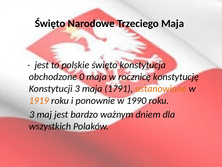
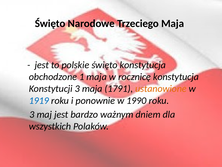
0: 0 -> 1 (82, 77)
rocznicę konstytucję: konstytucję -> konstytucja (176, 77)
1919 colour: orange -> blue (39, 100)
